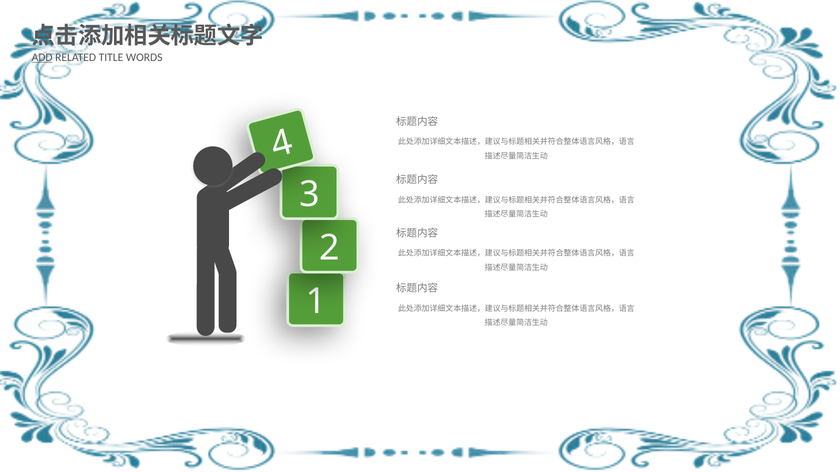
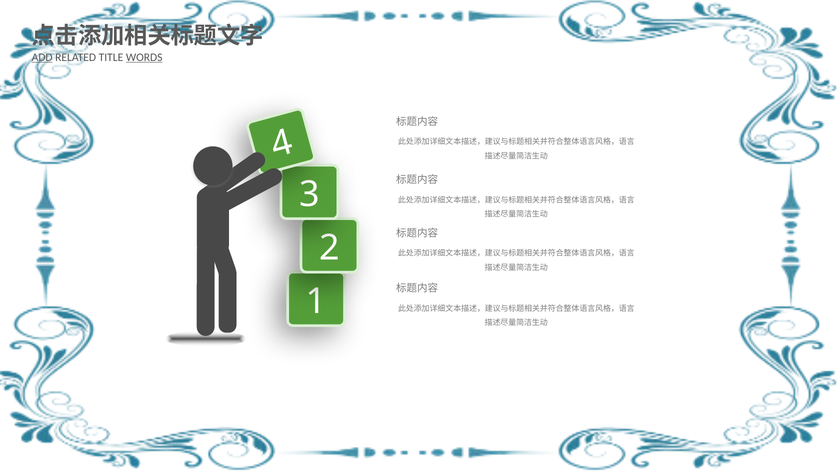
WORDS underline: none -> present (144, 57)
